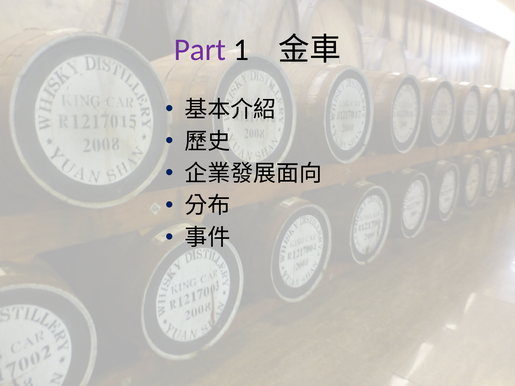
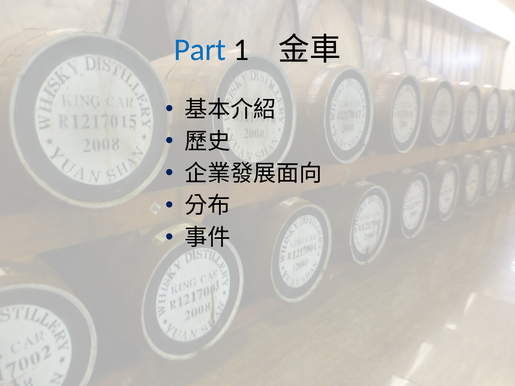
Part colour: purple -> blue (200, 50)
